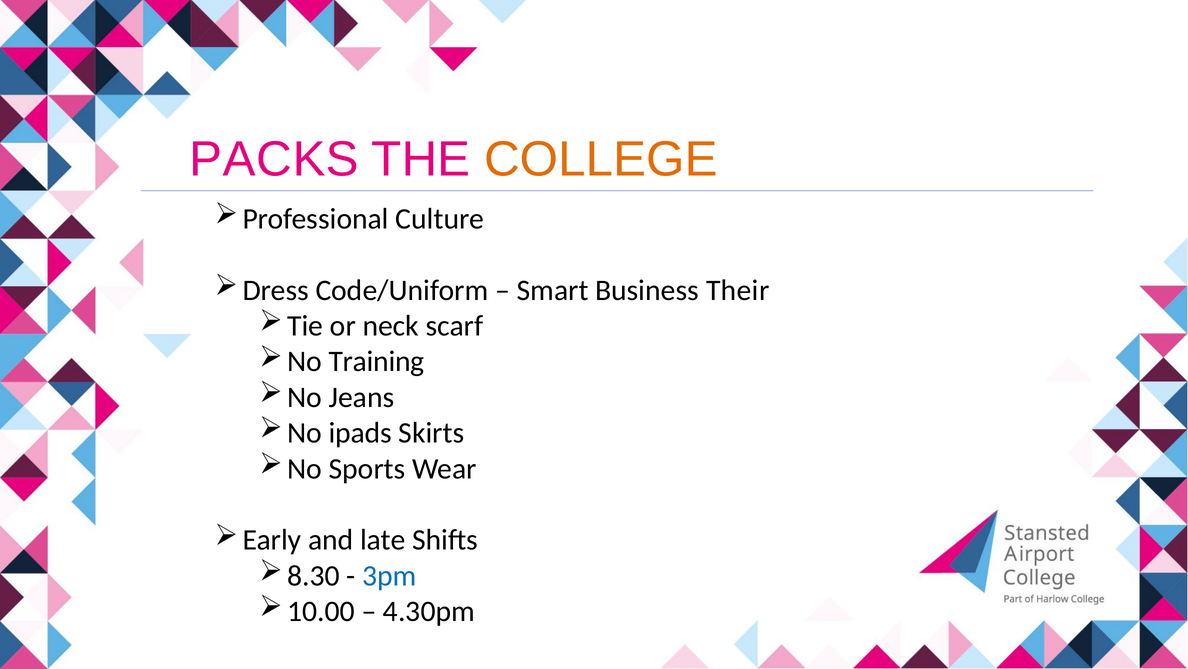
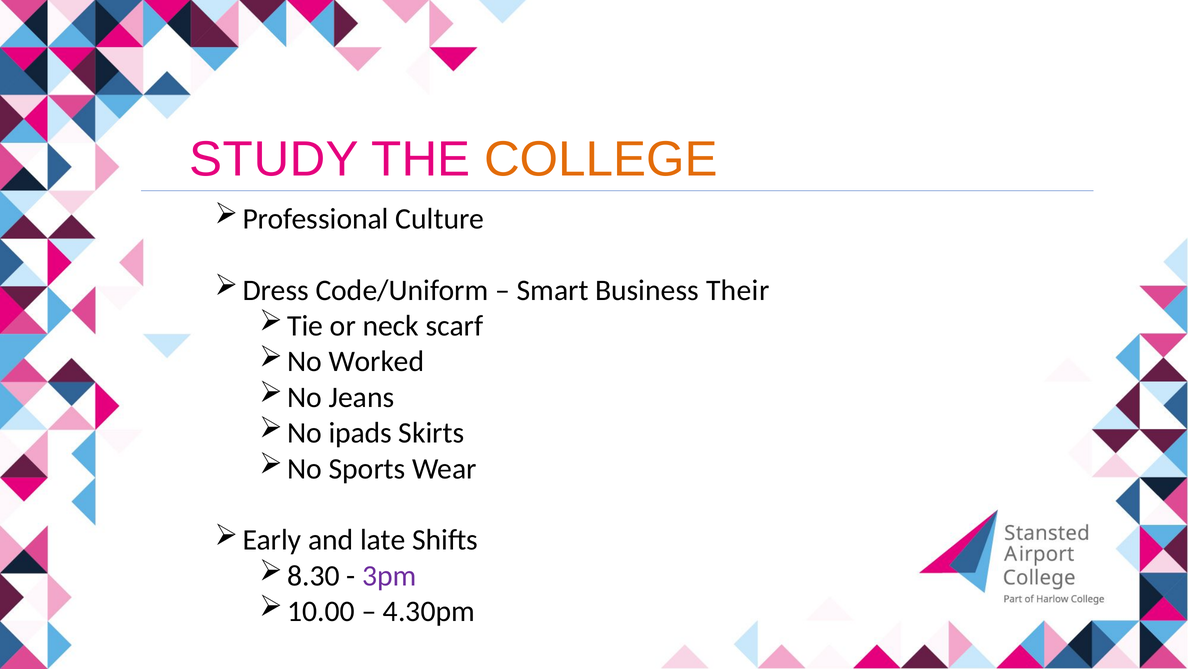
PACKS: PACKS -> STUDY (274, 159)
Training: Training -> Worked (376, 361)
3pm colour: blue -> purple (389, 575)
